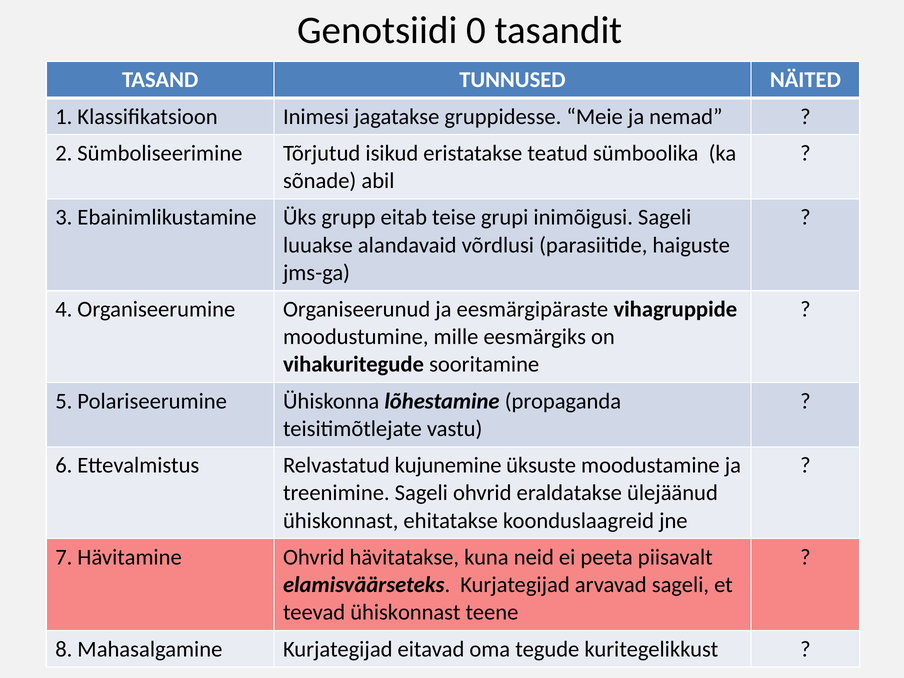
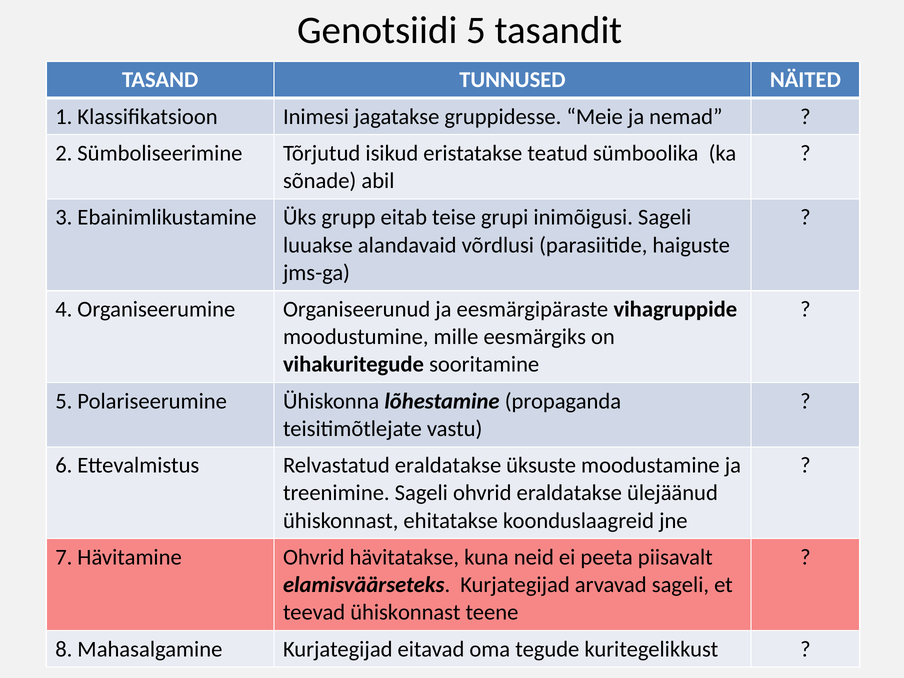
Genotsiidi 0: 0 -> 5 (476, 31)
Relvastatud kujunemine: kujunemine -> eraldatakse (448, 465)
